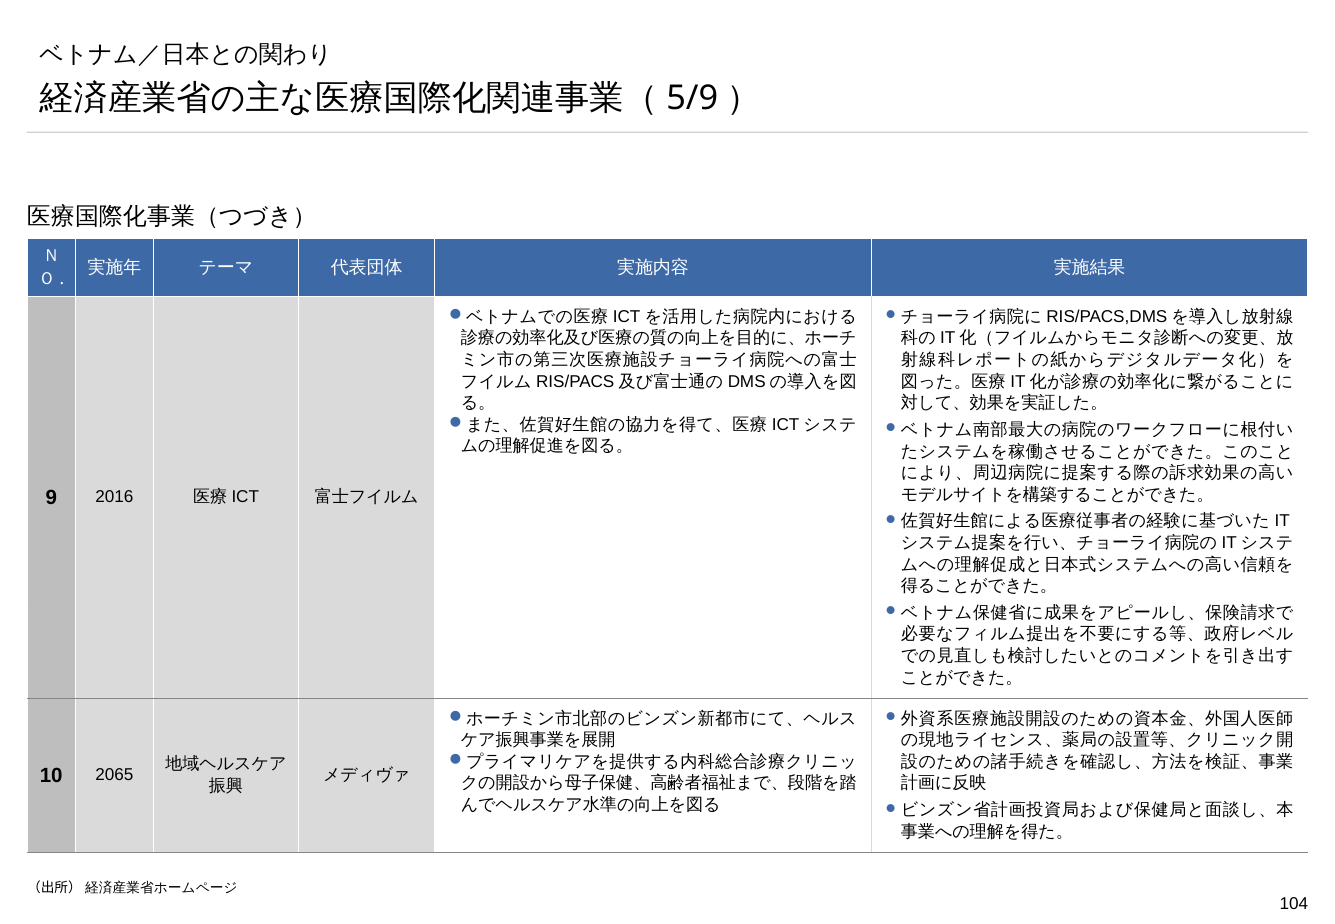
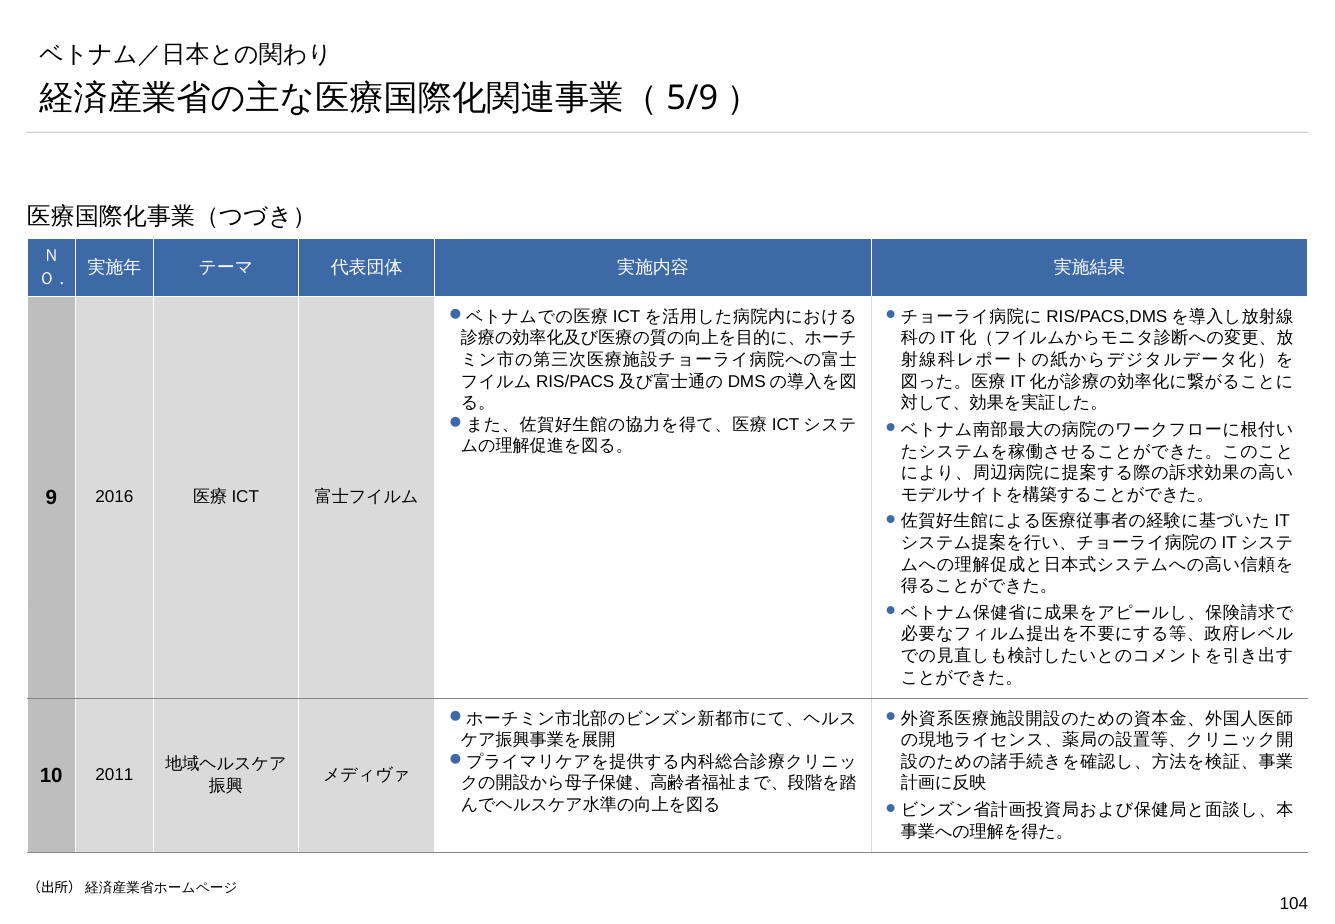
2065: 2065 -> 2011 (114, 775)
